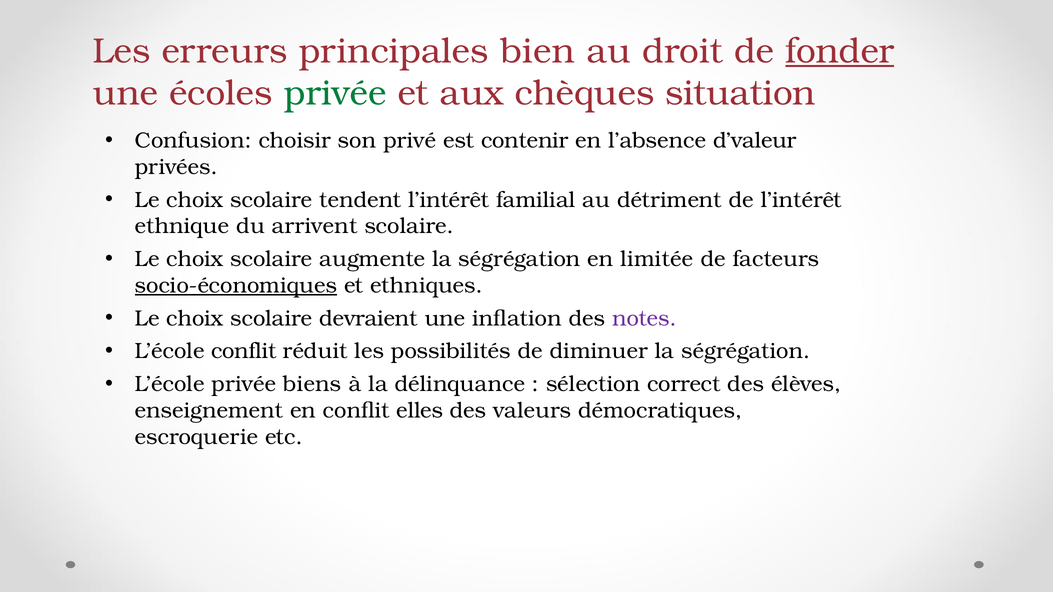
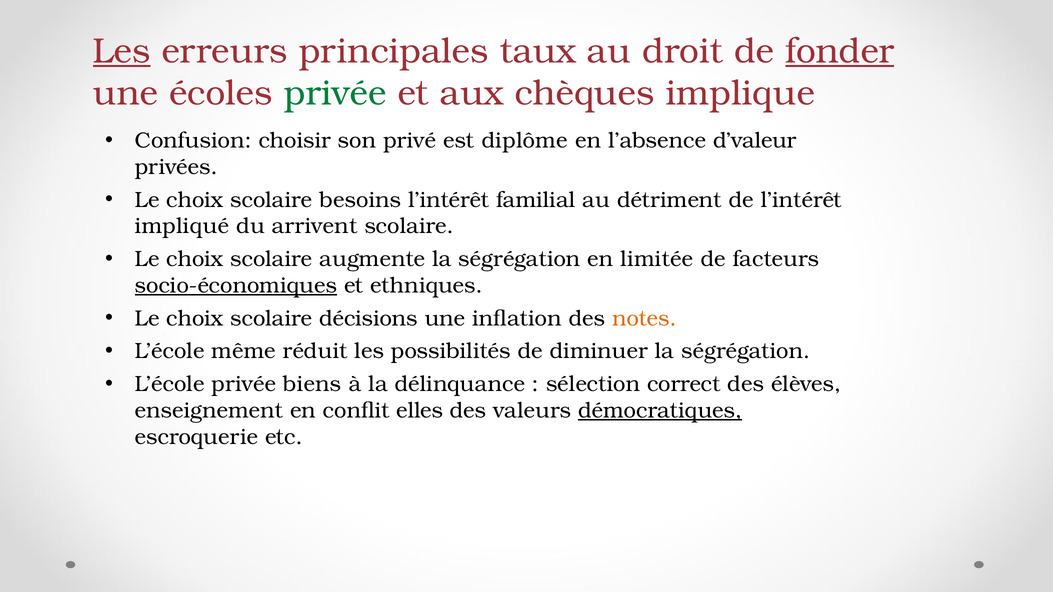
Les underline: none -> present (122, 51)
bien: bien -> taux (538, 51)
situation: situation -> implique (740, 93)
contenir: contenir -> diplôme (525, 141)
tendent: tendent -> besoins (360, 200)
ethnique: ethnique -> impliqué (182, 226)
devraient: devraient -> décisions (368, 318)
notes colour: purple -> orange (644, 318)
L’école conflit: conflit -> même (244, 351)
démocratiques underline: none -> present (660, 411)
